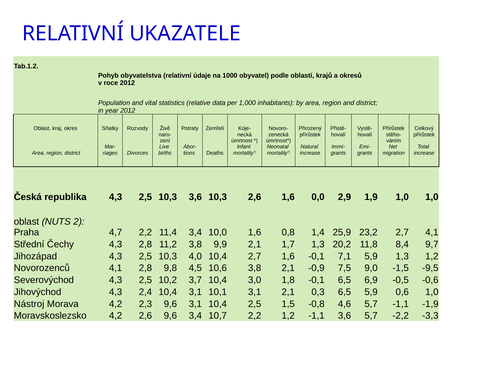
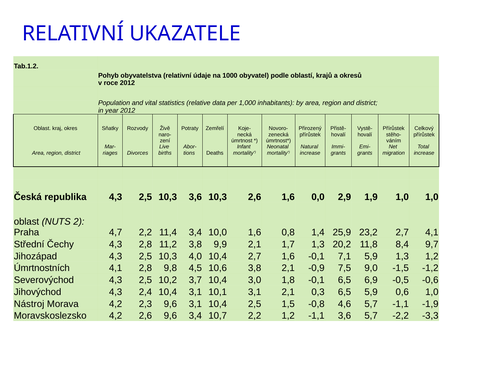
Novorozenců: Novorozenců -> Úmrtnostních (42, 268)
-9,5: -9,5 -> -1,2 (430, 268)
